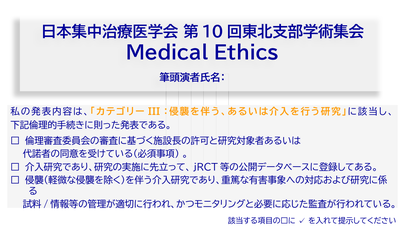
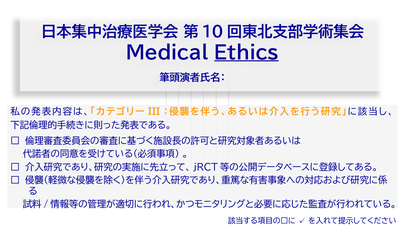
Ethics underline: none -> present (246, 53)
